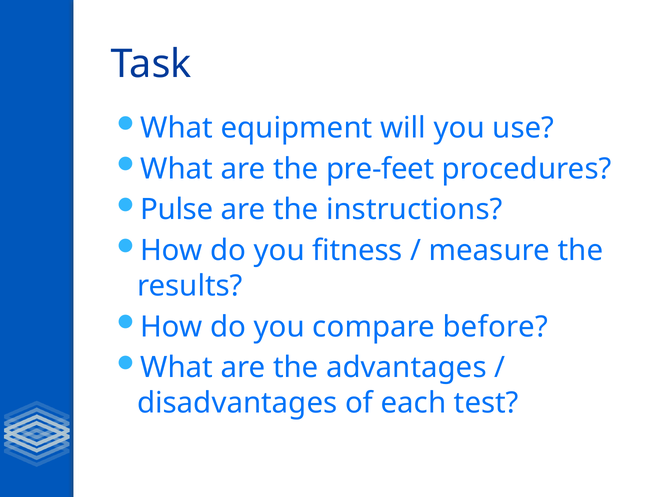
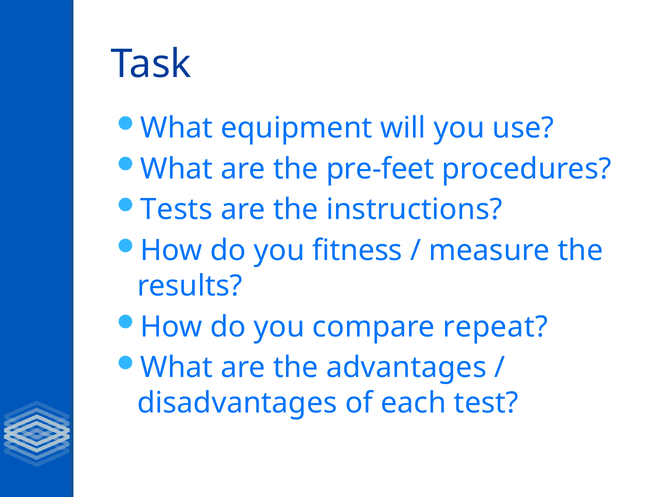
Pulse: Pulse -> Tests (176, 210)
before: before -> repeat (495, 327)
